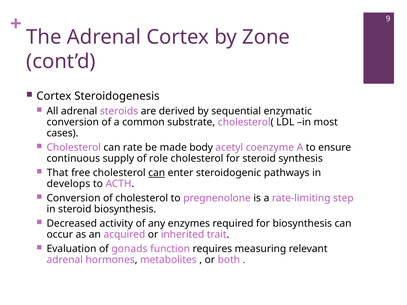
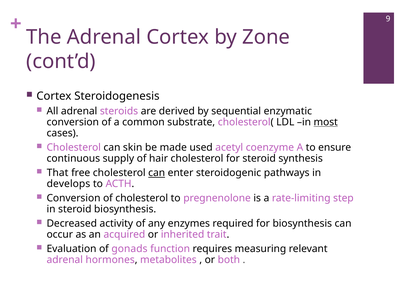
most underline: none -> present (326, 122)
rate: rate -> skin (133, 148)
body: body -> used (201, 148)
role: role -> hair (159, 159)
